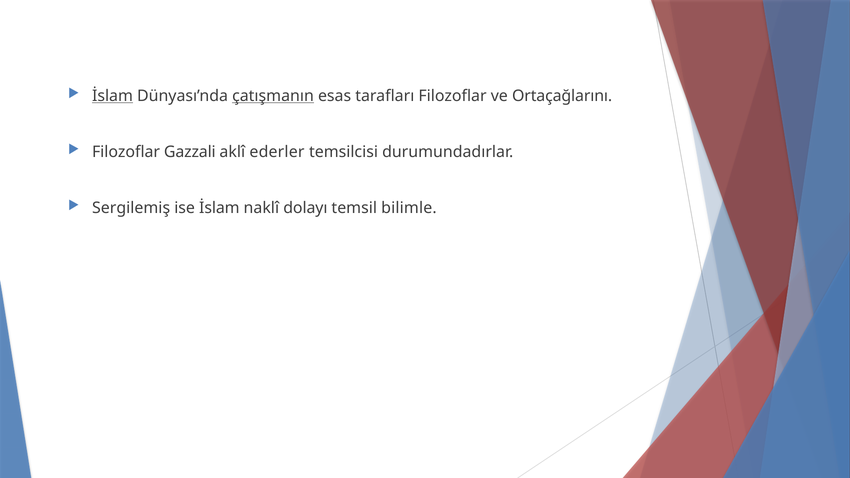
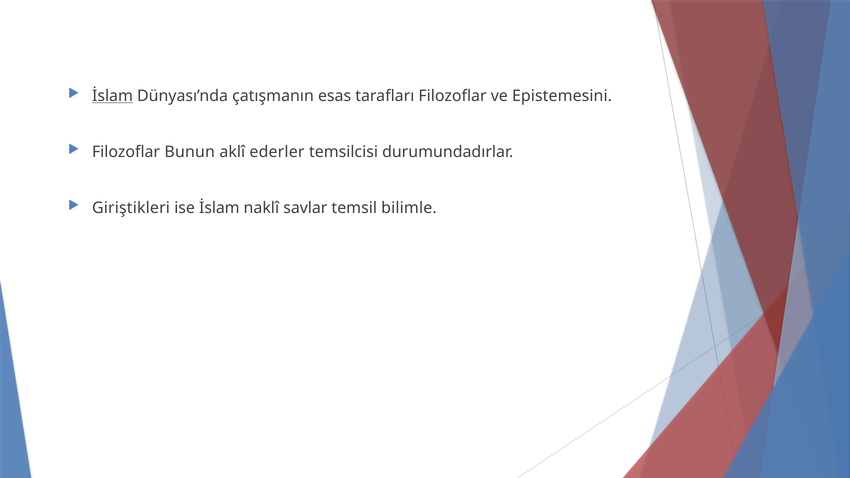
çatışmanın underline: present -> none (273, 96)
Ortaçağlarını: Ortaçağlarını -> Epistemesini (562, 96)
Gazzali: Gazzali -> Bunun (190, 152)
Sergilemiş: Sergilemiş -> Giriştikleri (131, 208)
dolayı: dolayı -> savlar (305, 208)
